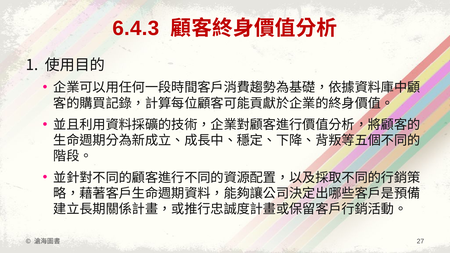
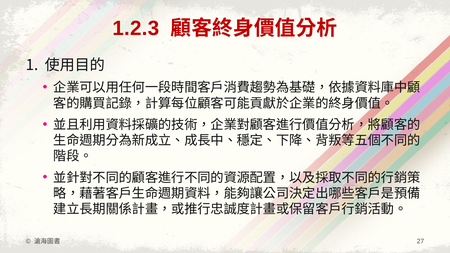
6.4.3: 6.4.3 -> 1.2.3 (136, 28)
